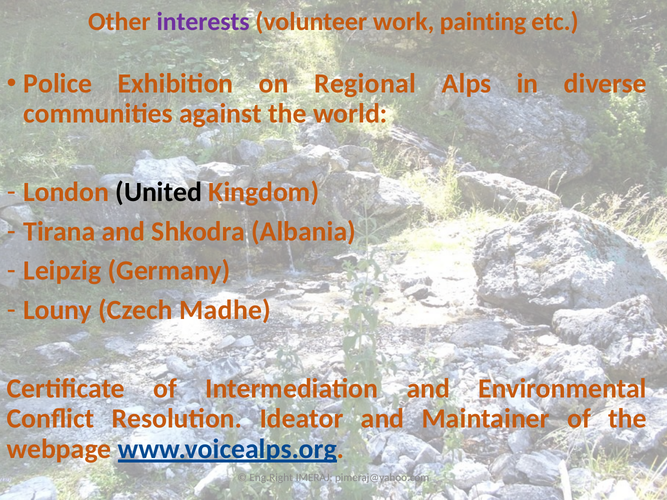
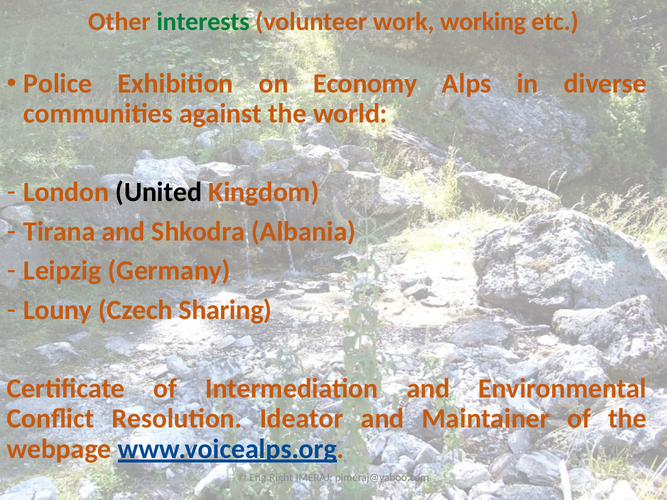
interests colour: purple -> green (203, 22)
painting: painting -> working (483, 22)
Regional: Regional -> Economy (365, 84)
Madhe: Madhe -> Sharing (225, 310)
